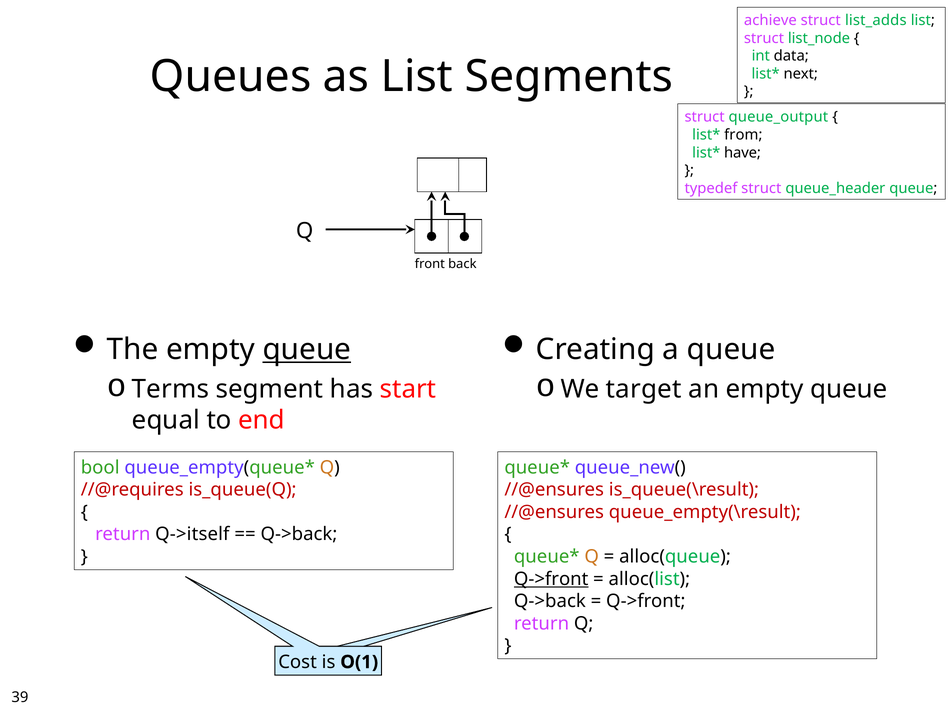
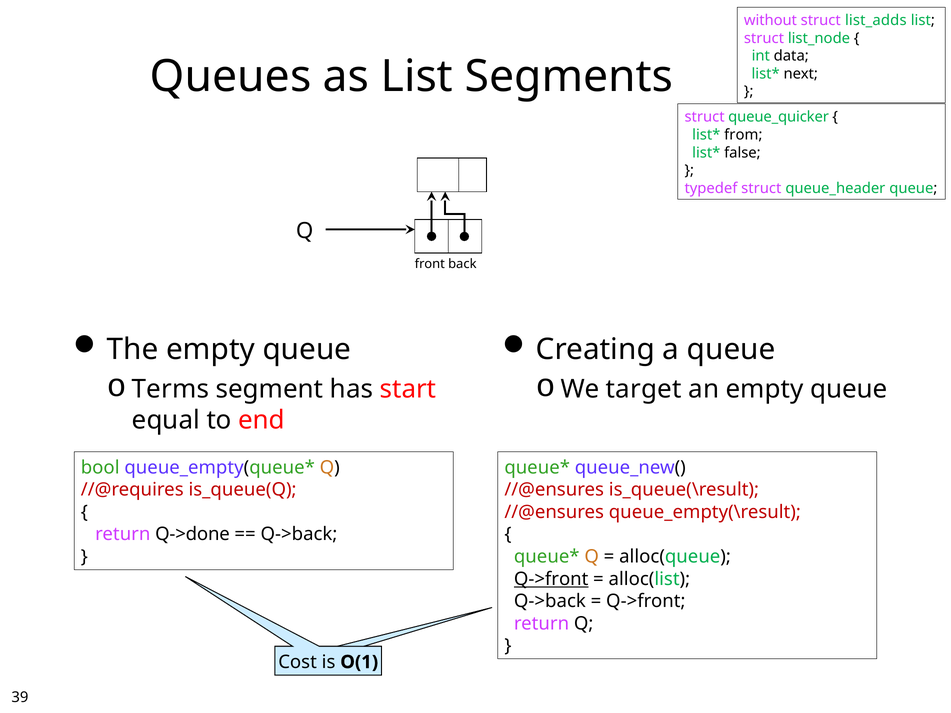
achieve: achieve -> without (770, 20)
queue_output: queue_output -> queue_quicker (779, 117)
have: have -> false (742, 153)
queue underline: present -> none (307, 350)
Q->itself: Q->itself -> Q->done (192, 535)
